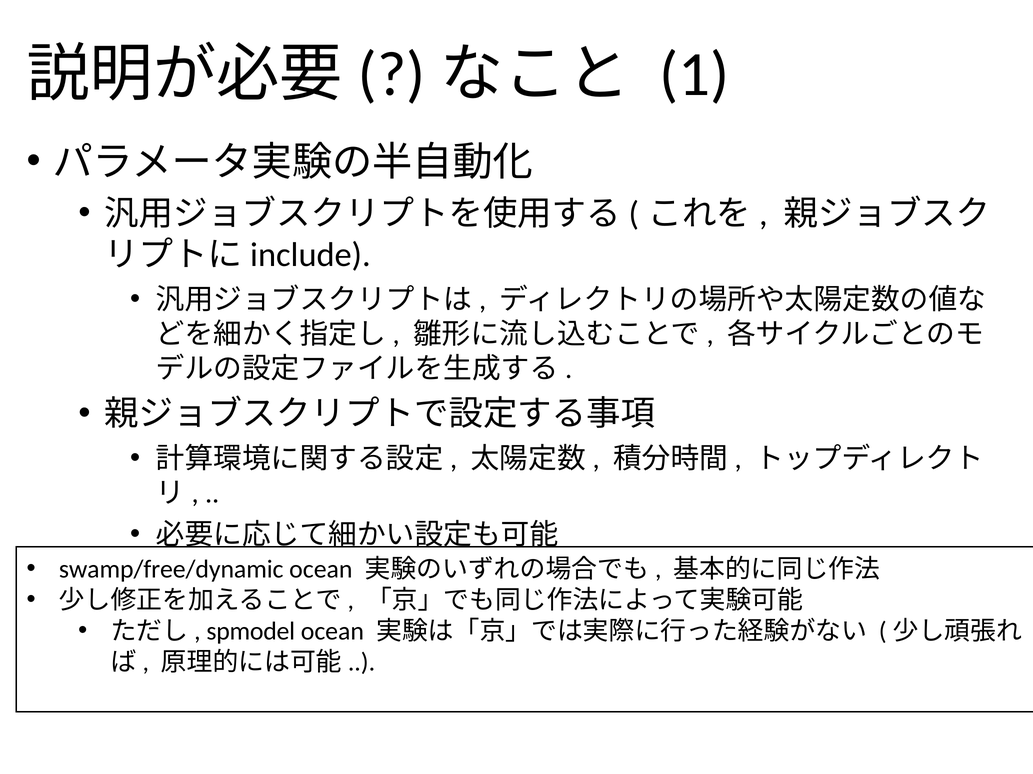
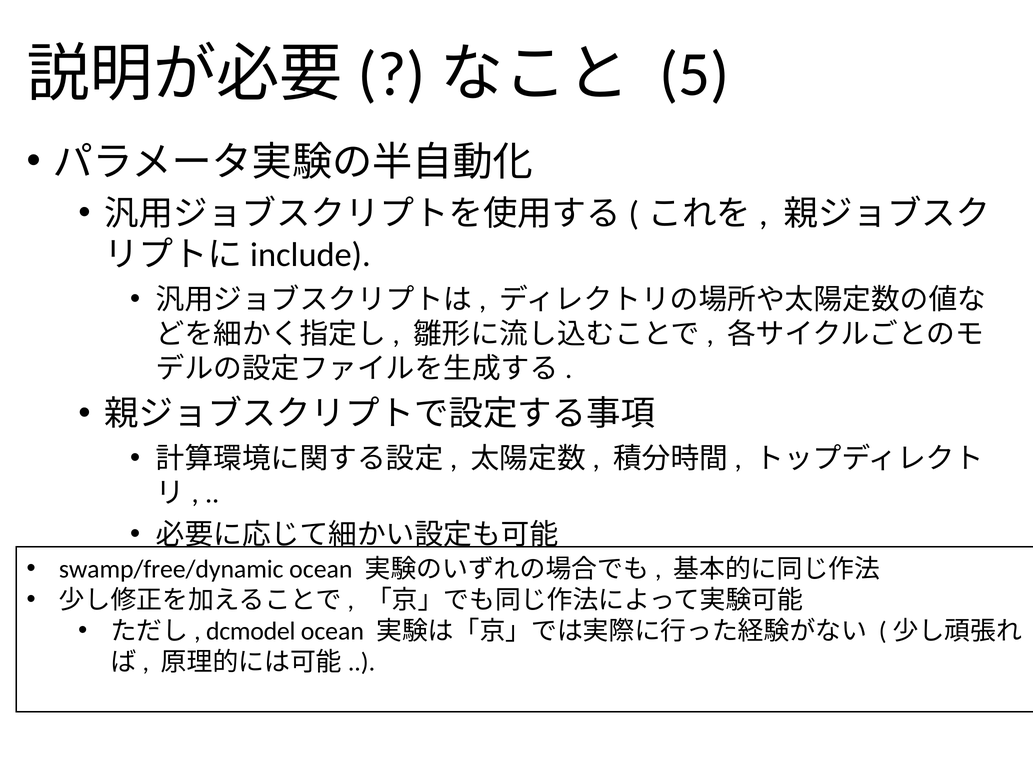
1: 1 -> 5 (694, 74)
spmodel: spmodel -> dcmodel (251, 632)
